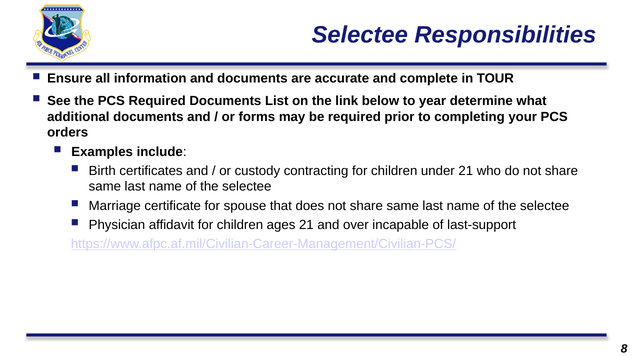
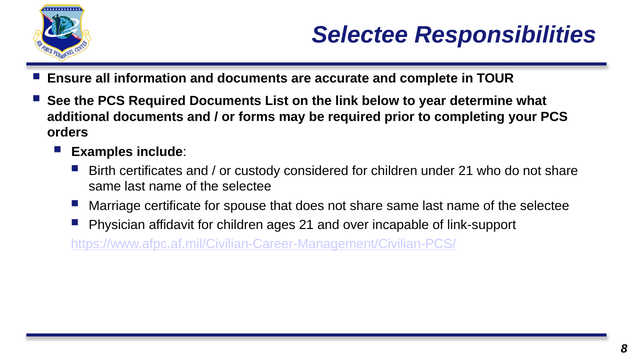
contracting: contracting -> considered (316, 171)
last-support: last-support -> link-support (482, 225)
